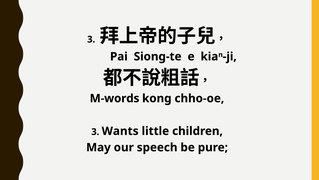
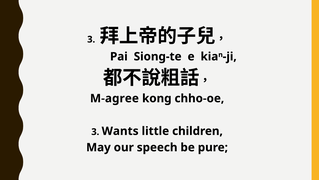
M-words: M-words -> M-agree (114, 98)
